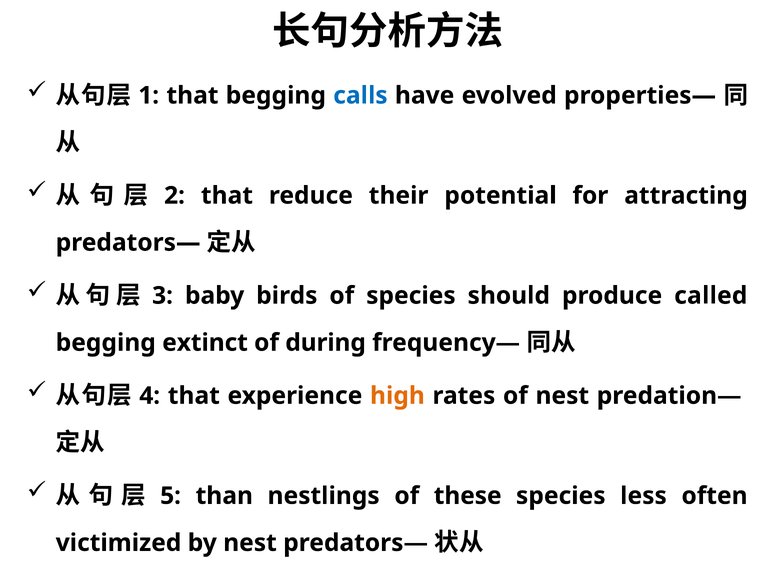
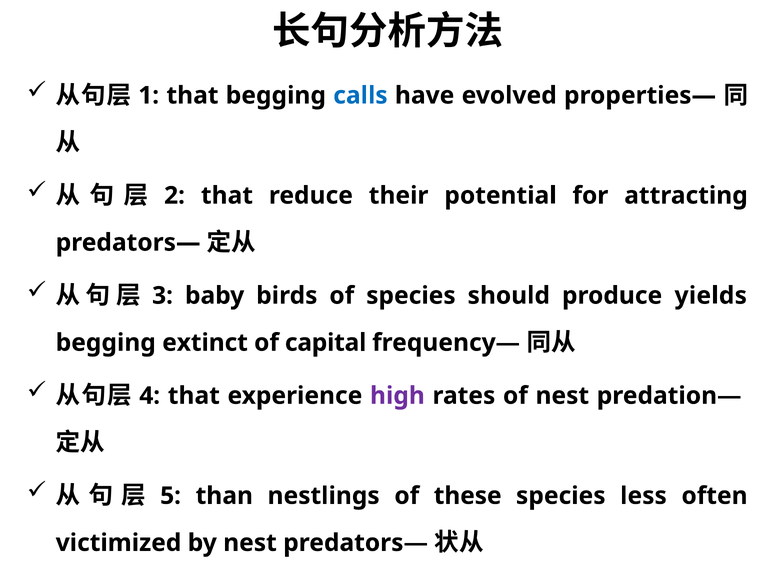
called: called -> yields (711, 296)
during: during -> capital (326, 343)
high colour: orange -> purple (397, 396)
